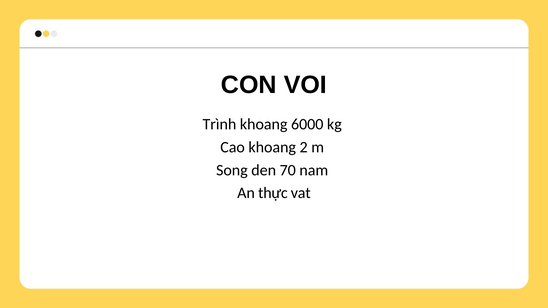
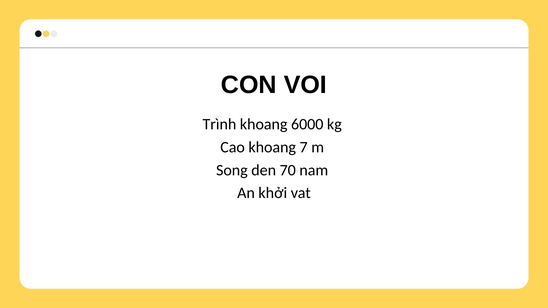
2: 2 -> 7 (304, 147)
thực: thực -> khởi (273, 193)
